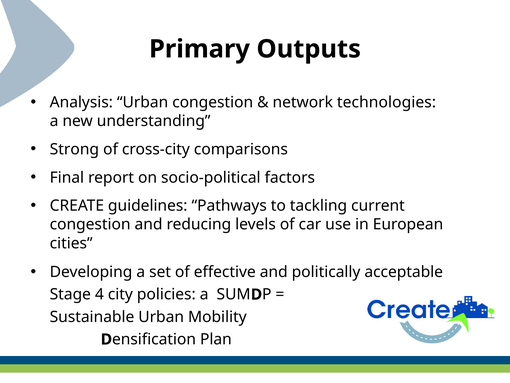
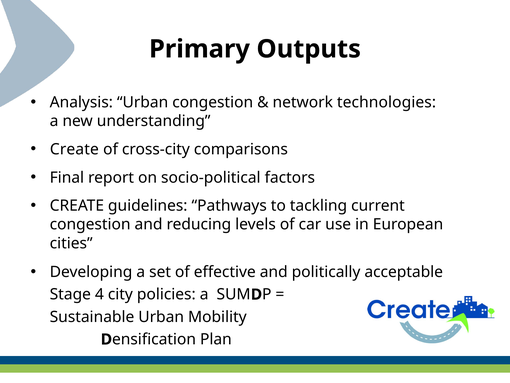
Strong: Strong -> Create (74, 149)
